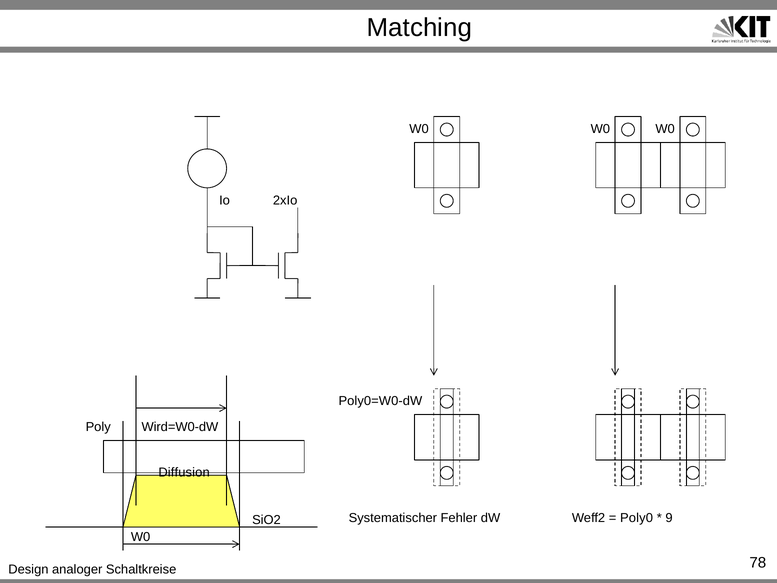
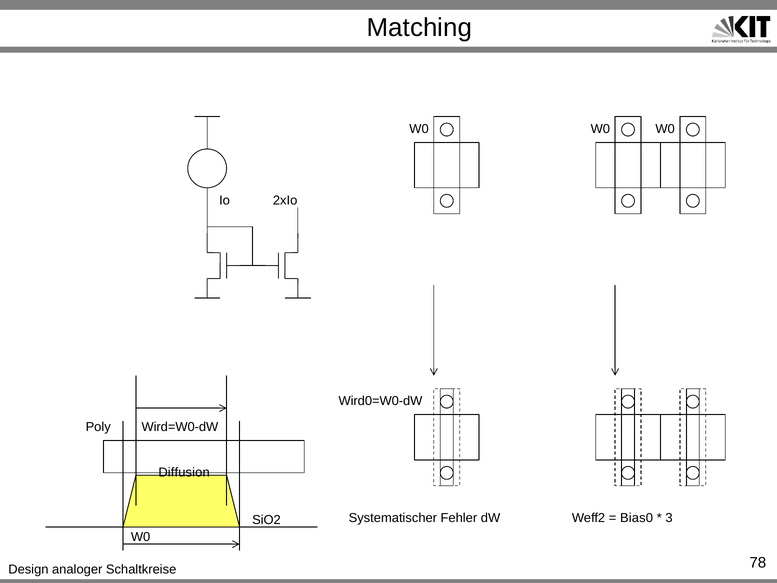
Poly0=W0-dW: Poly0=W0-dW -> Wird0=W0-dW (380, 401)
Poly0: Poly0 -> Bias0 (637, 518)
9: 9 -> 3 (669, 518)
